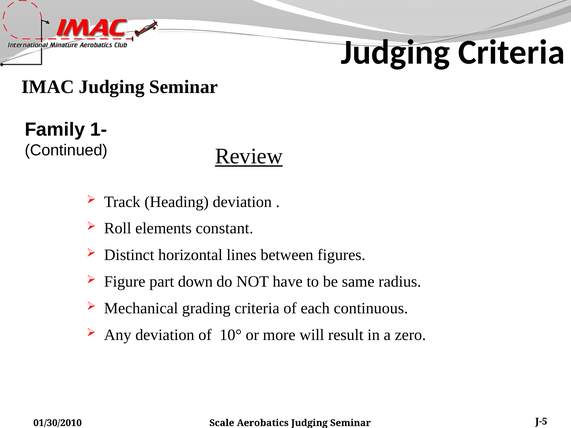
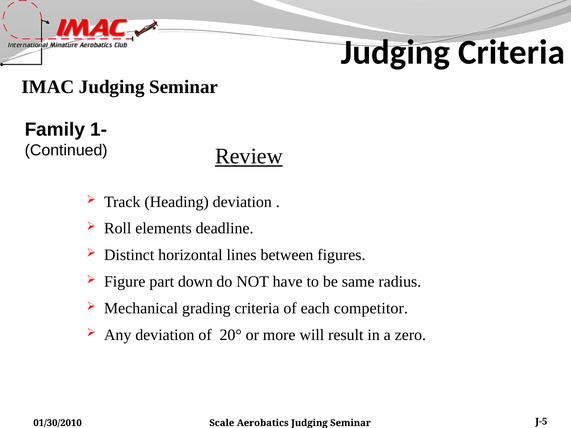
constant: constant -> deadline (225, 229)
continuous: continuous -> competitor (371, 308)
10°: 10° -> 20° (231, 335)
